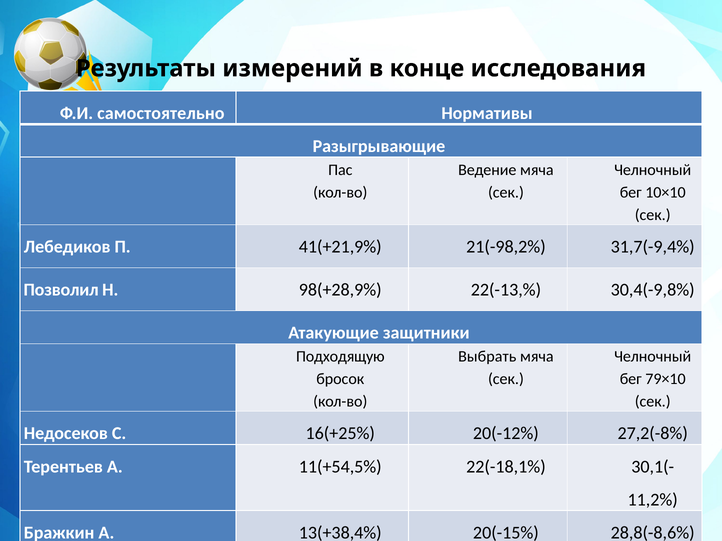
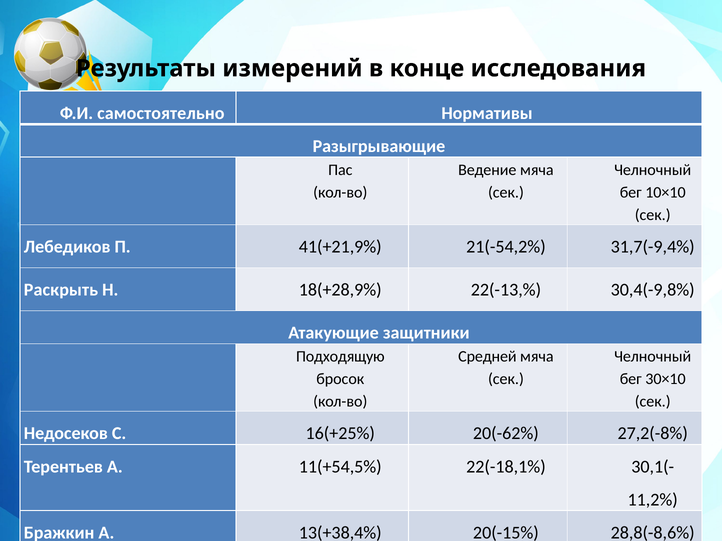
21(-98,2%: 21(-98,2% -> 21(-54,2% (506, 247)
Позволил: Позволил -> Раскрыть (61, 290)
98(+28,9%: 98(+28,9% -> 18(+28,9% (340, 290)
Выбрать: Выбрать -> Средней (487, 357)
79×10: 79×10 -> 30×10 (665, 380)
20(-12%: 20(-12% -> 20(-62% (506, 434)
